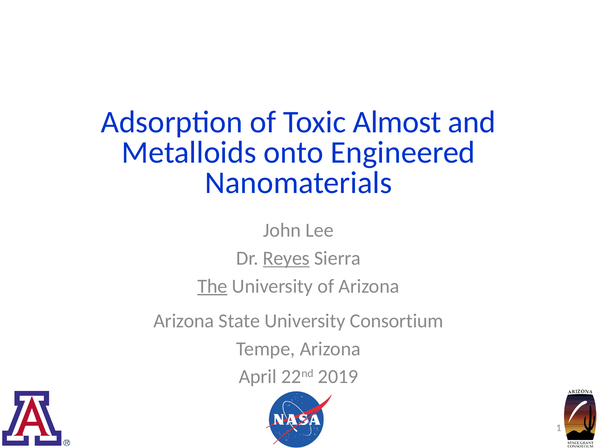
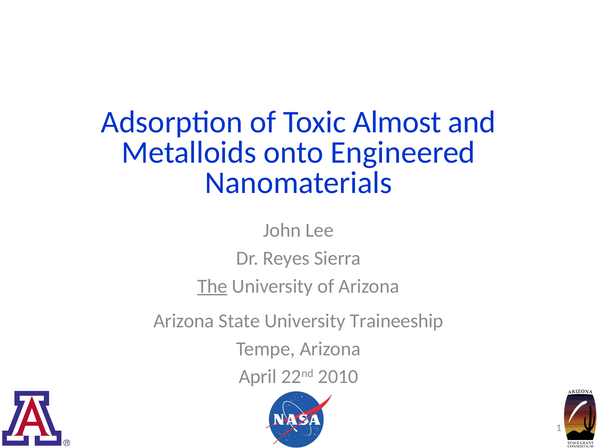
Reyes underline: present -> none (286, 258)
Consortium: Consortium -> Traineeship (397, 321)
2019: 2019 -> 2010 (338, 376)
